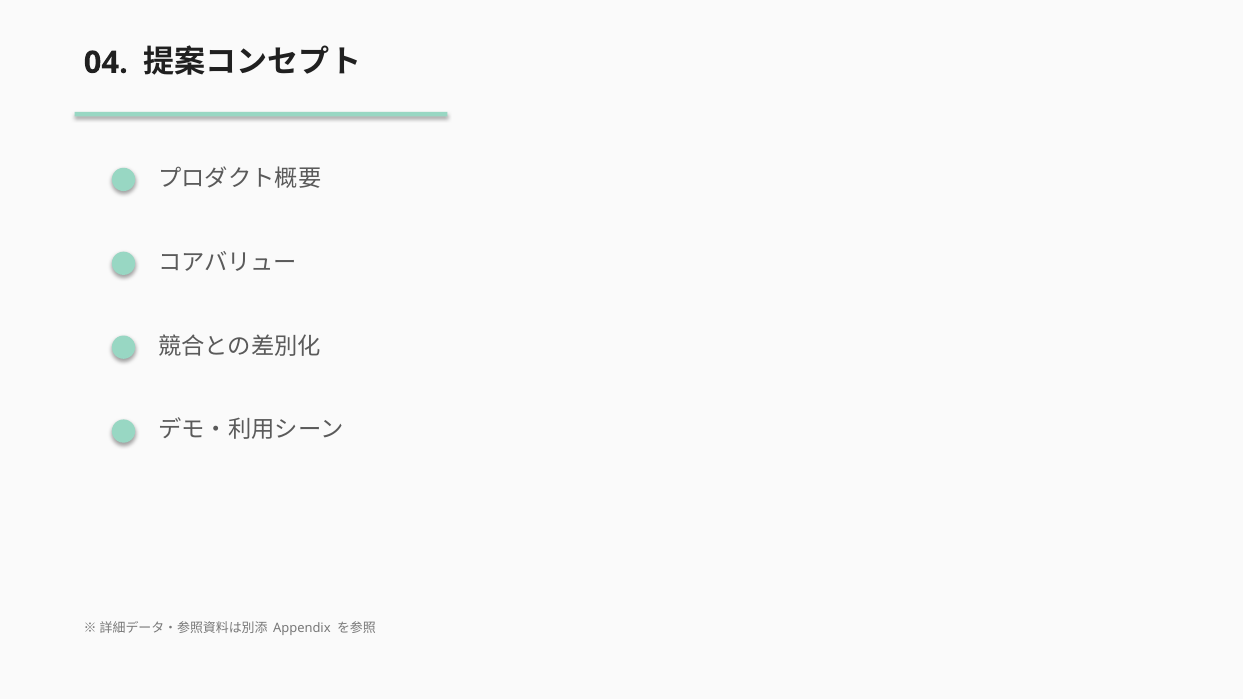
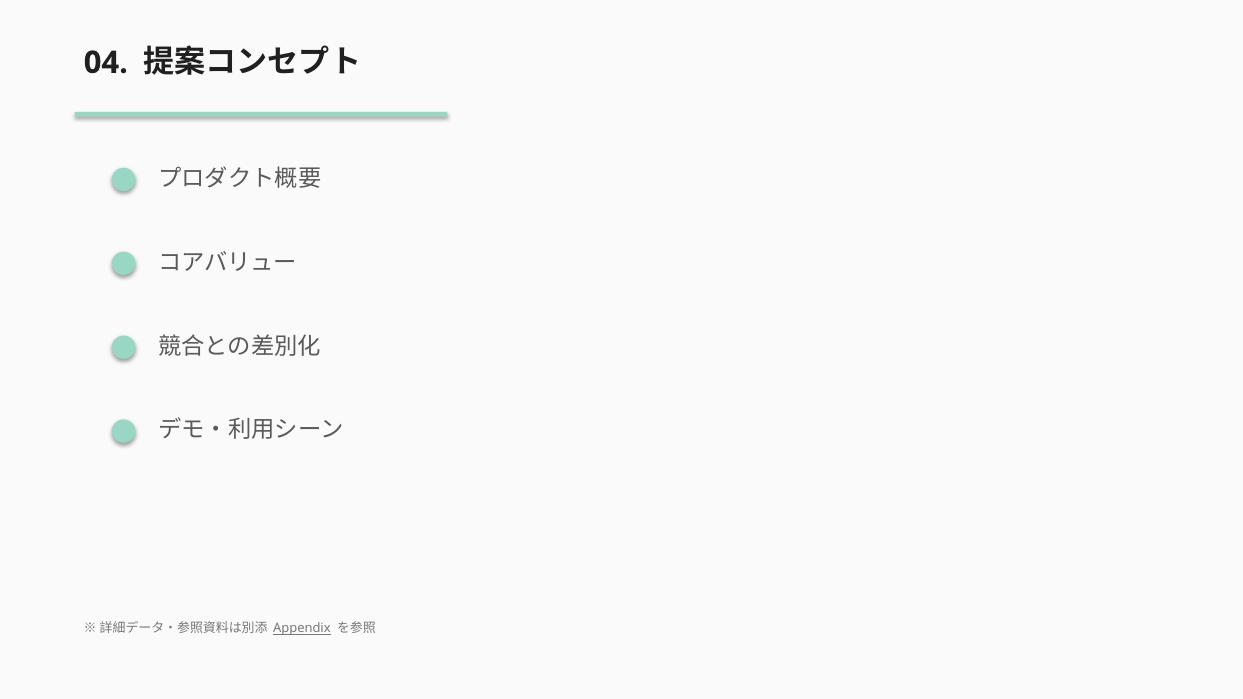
Appendix underline: none -> present (302, 629)
